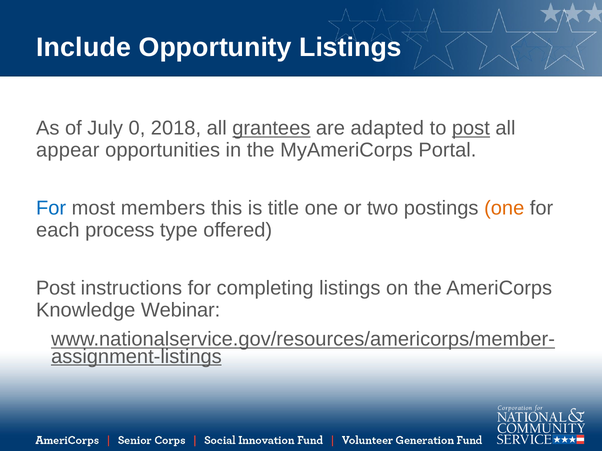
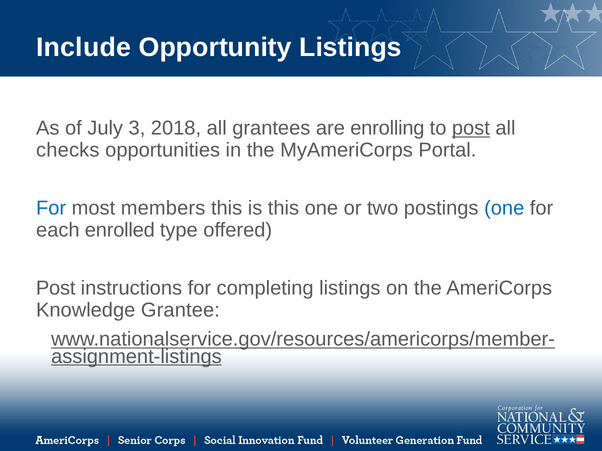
0: 0 -> 3 (137, 128)
grantees underline: present -> none (271, 128)
adapted: adapted -> enrolling (387, 128)
appear: appear -> checks (68, 150)
is title: title -> this (283, 209)
one colour: orange -> blue (504, 209)
process: process -> enrolled (120, 230)
Webinar: Webinar -> Grantee (180, 310)
